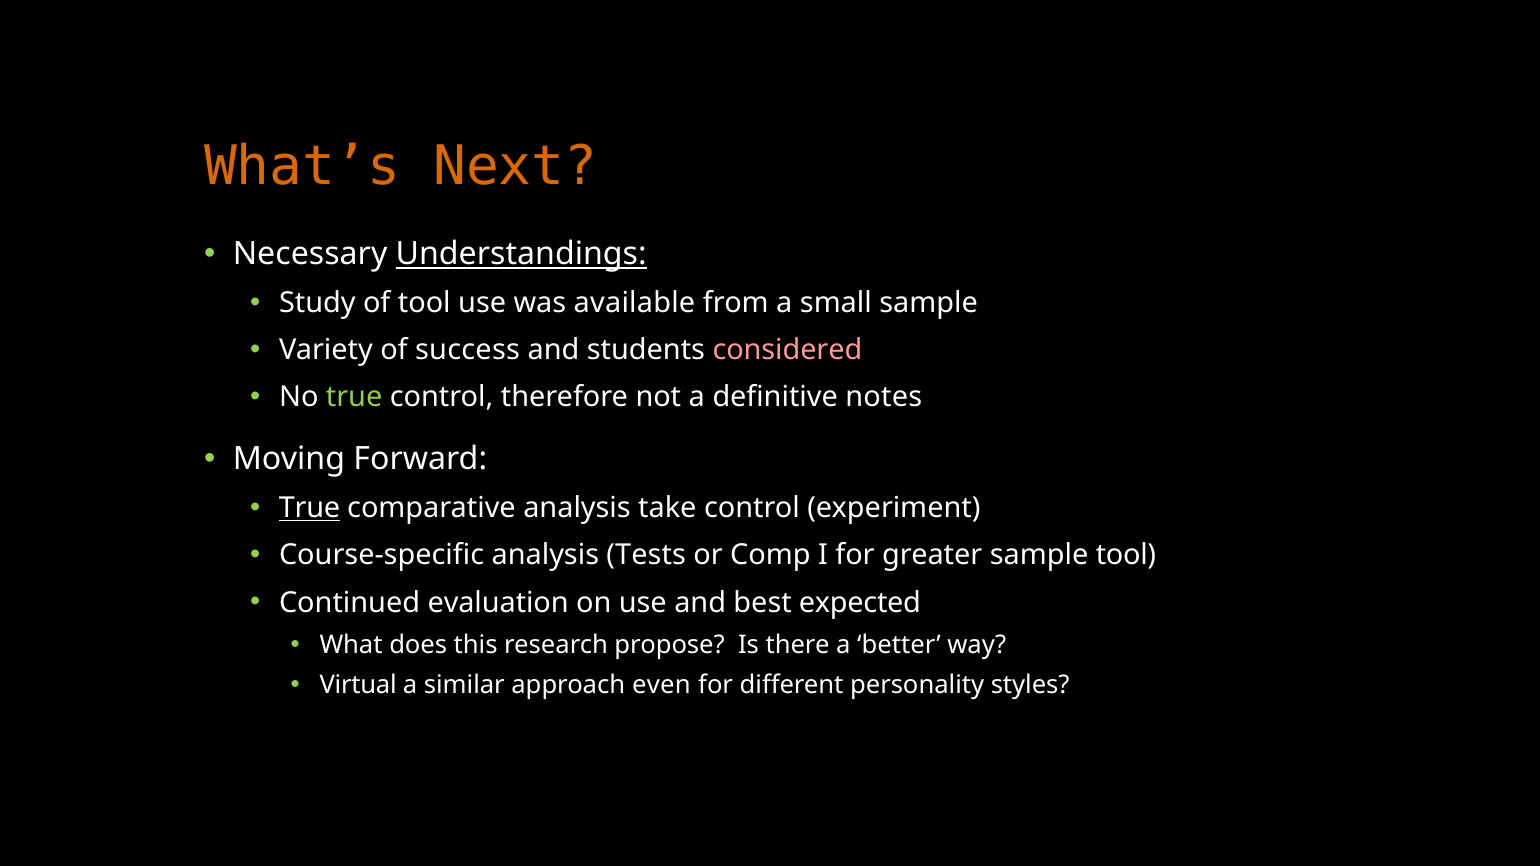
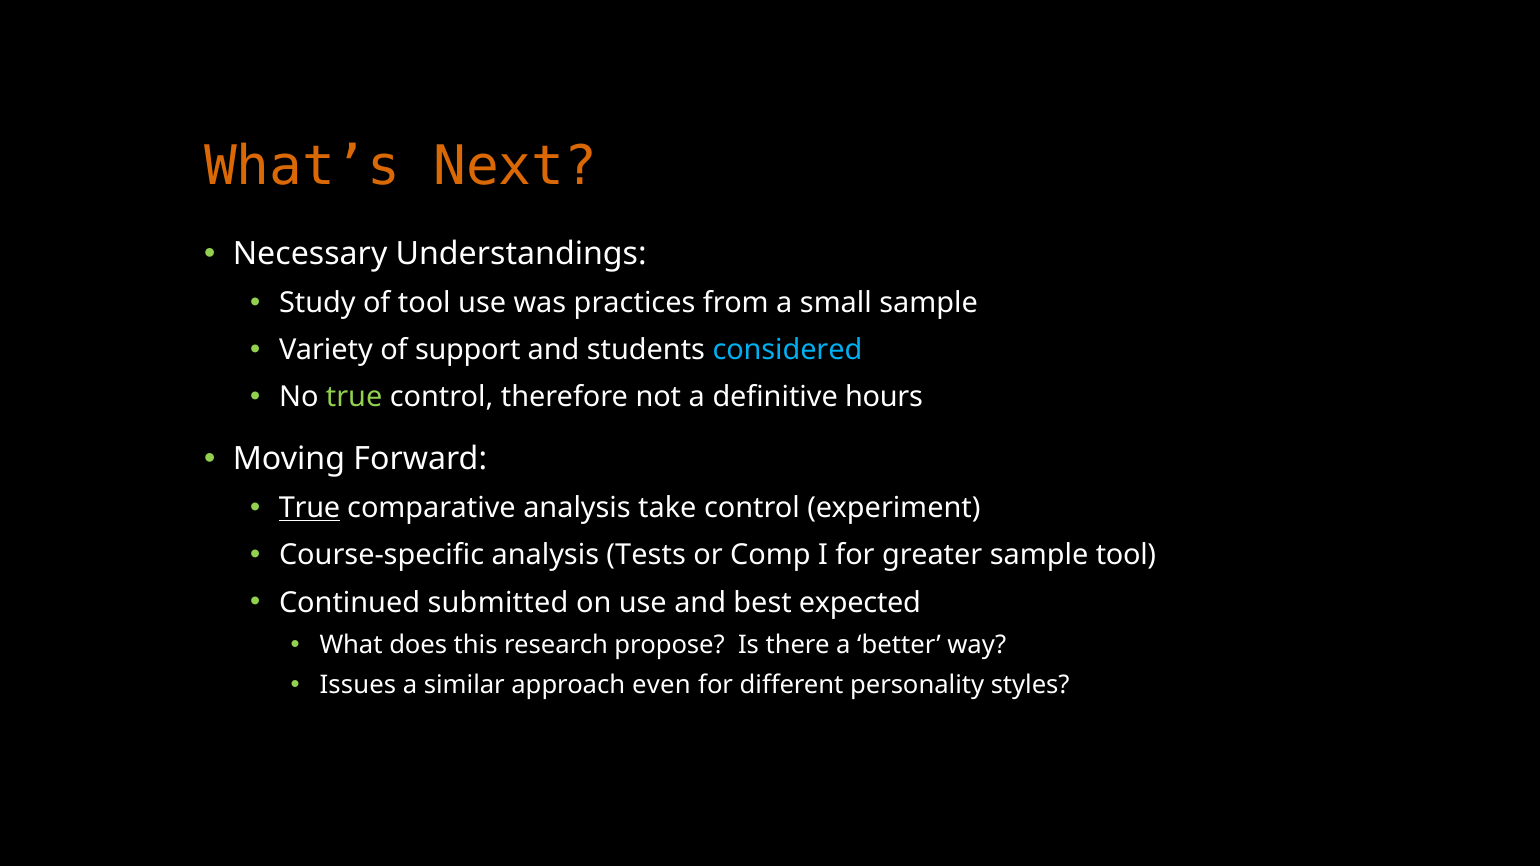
Understandings underline: present -> none (521, 254)
available: available -> practices (635, 303)
success: success -> support (468, 350)
considered colour: pink -> light blue (787, 350)
notes: notes -> hours (884, 397)
evaluation: evaluation -> submitted (498, 603)
Virtual: Virtual -> Issues (358, 685)
